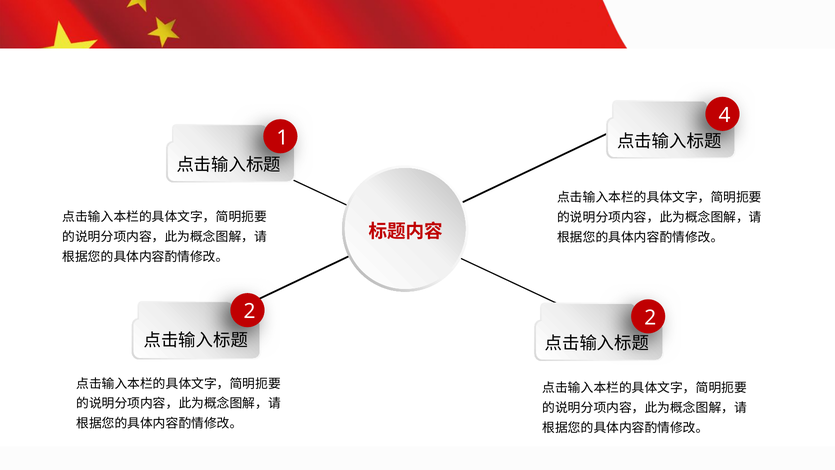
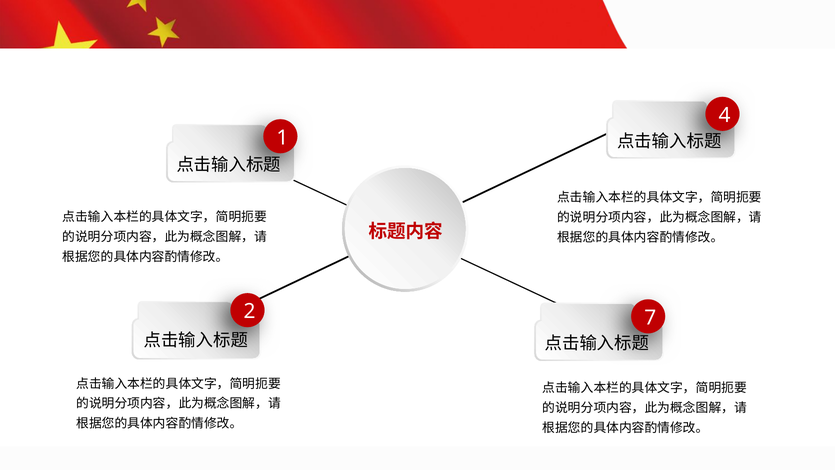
2 2: 2 -> 7 (650, 318)
